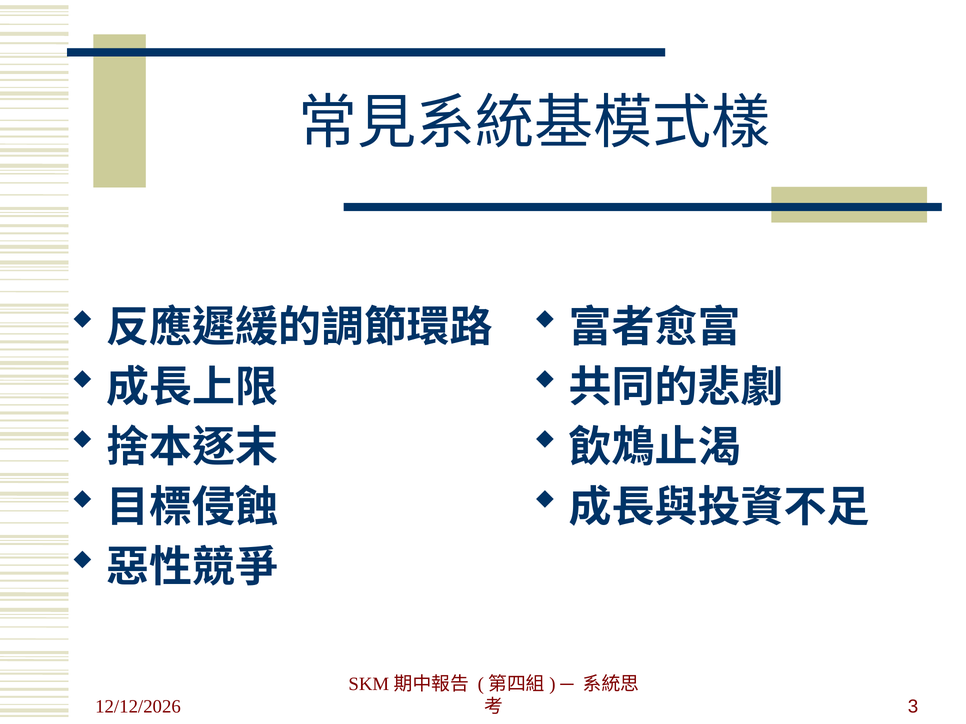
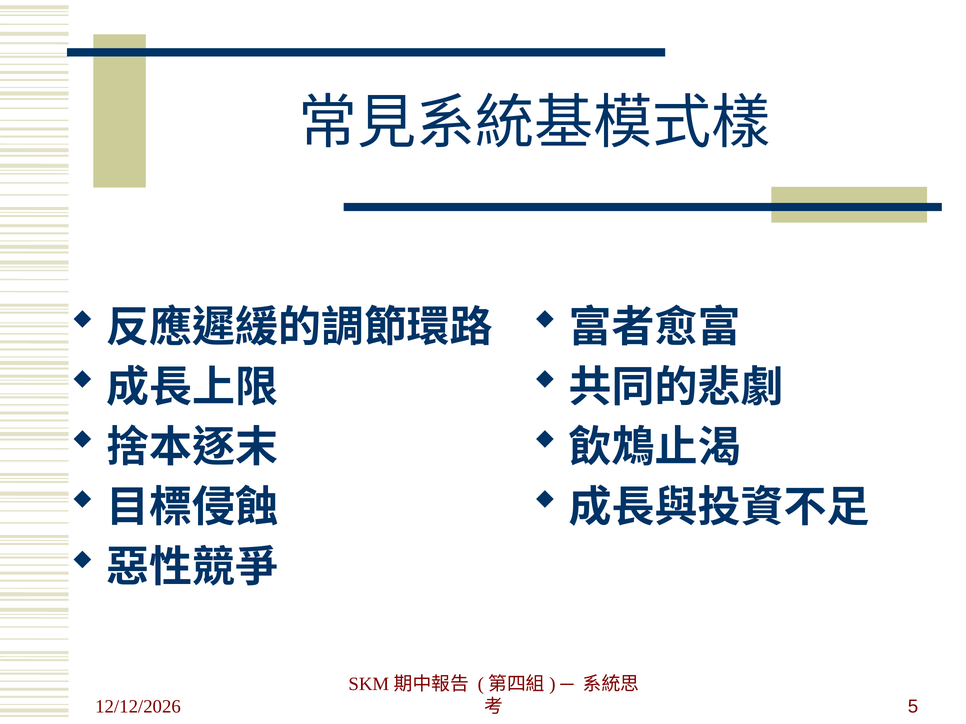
3: 3 -> 5 (913, 707)
